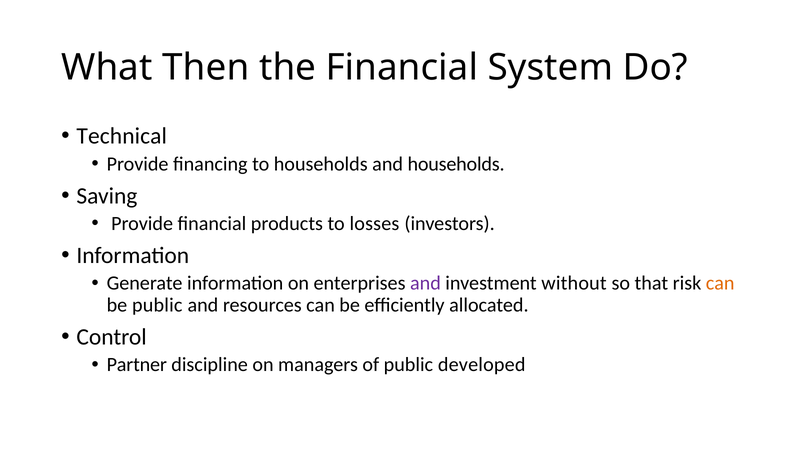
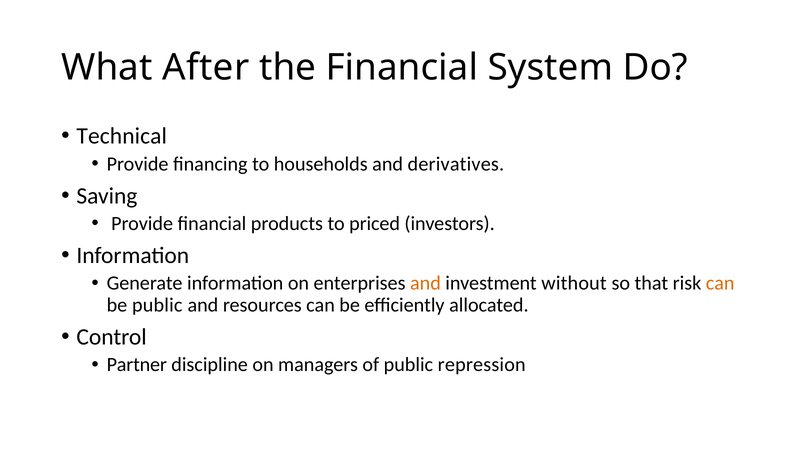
Then: Then -> After (206, 68)
and households: households -> derivatives (456, 164)
losses: losses -> priced (375, 224)
and colour: purple -> orange (425, 283)
developed: developed -> repression (482, 365)
